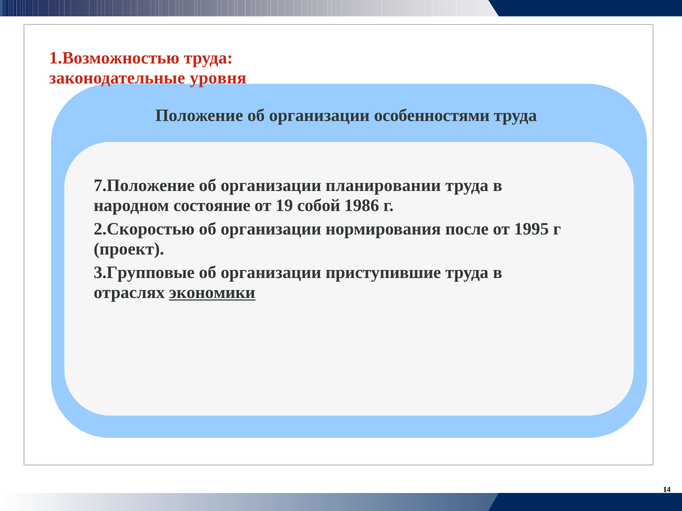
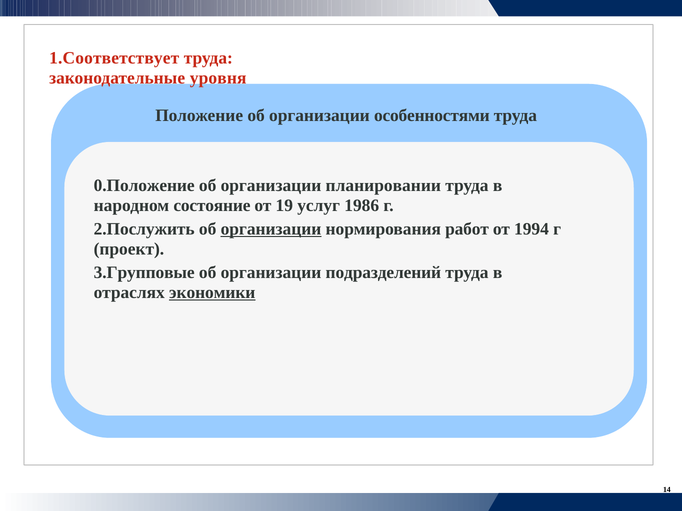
1.Возможностью: 1.Возможностью -> 1.Соответствует (114, 58)
7.Положение: 7.Положение -> 0.Положение (144, 186)
собой: собой -> услуг (319, 206)
2.Скоростью: 2.Скоростью -> 2.Послужить (144, 229)
организации underline: none -> present (271, 229)
после: после -> работ (467, 229)
1995: 1995 -> 1994 (532, 229)
приступившие: приступившие -> подразделений (383, 273)
